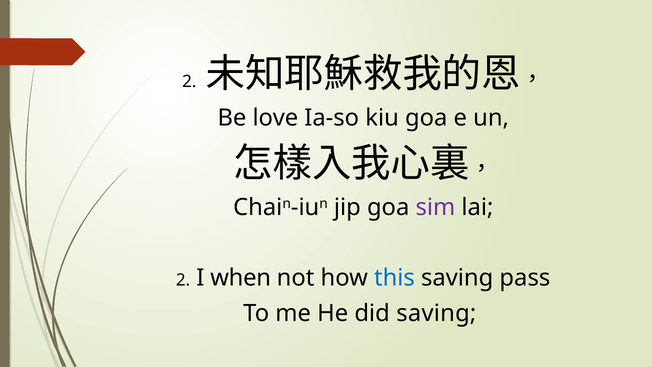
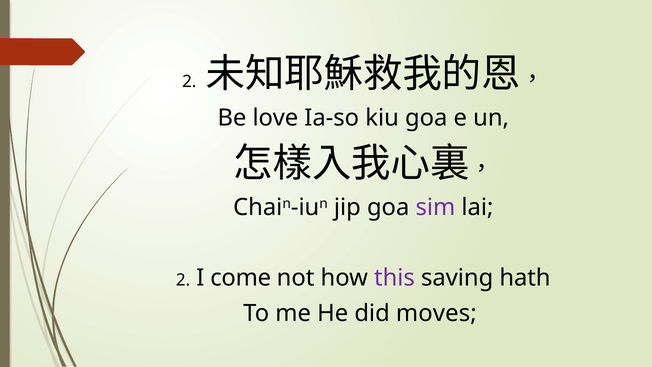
when: when -> come (241, 278)
this colour: blue -> purple (394, 278)
pass: pass -> hath (525, 278)
did saving: saving -> moves (436, 313)
